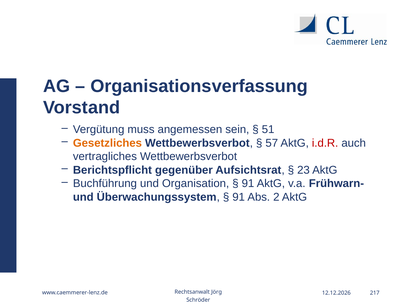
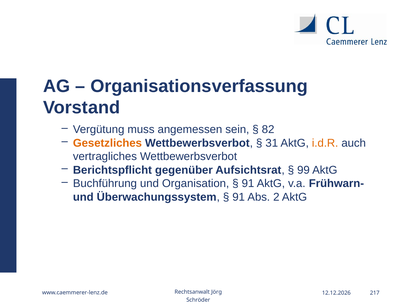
51: 51 -> 82 (268, 130)
57: 57 -> 31 (272, 143)
i.d.R colour: red -> orange (325, 143)
23: 23 -> 99 (303, 170)
